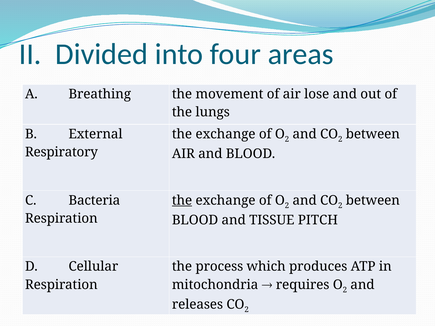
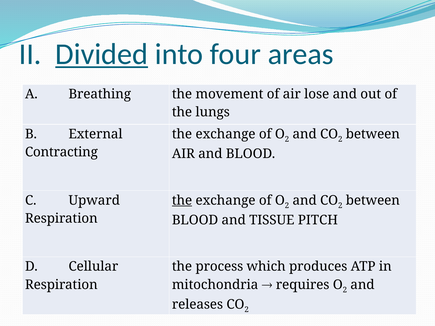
Divided underline: none -> present (102, 54)
Respiratory: Respiratory -> Contracting (61, 152)
Bacteria: Bacteria -> Upward (94, 201)
